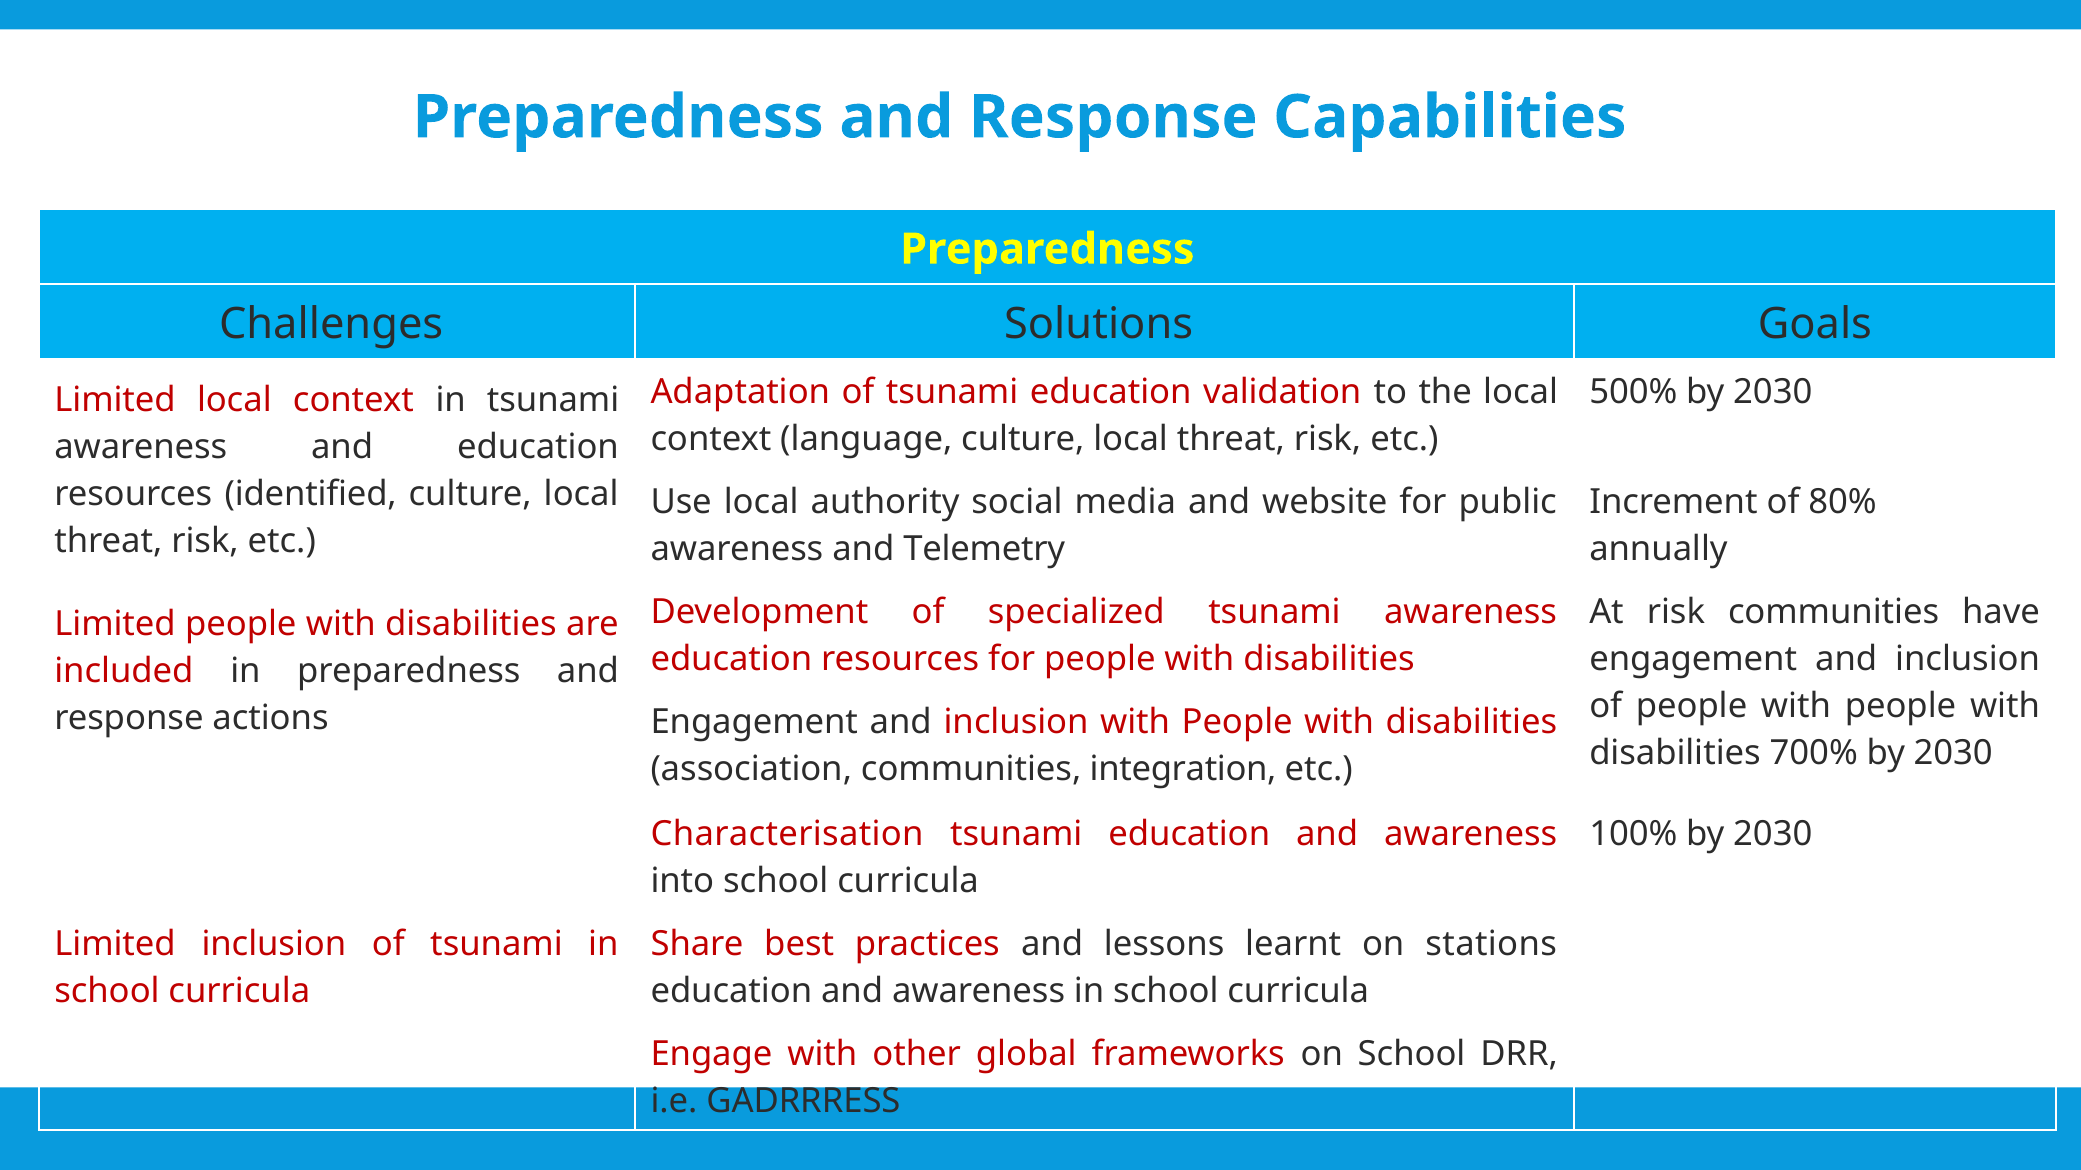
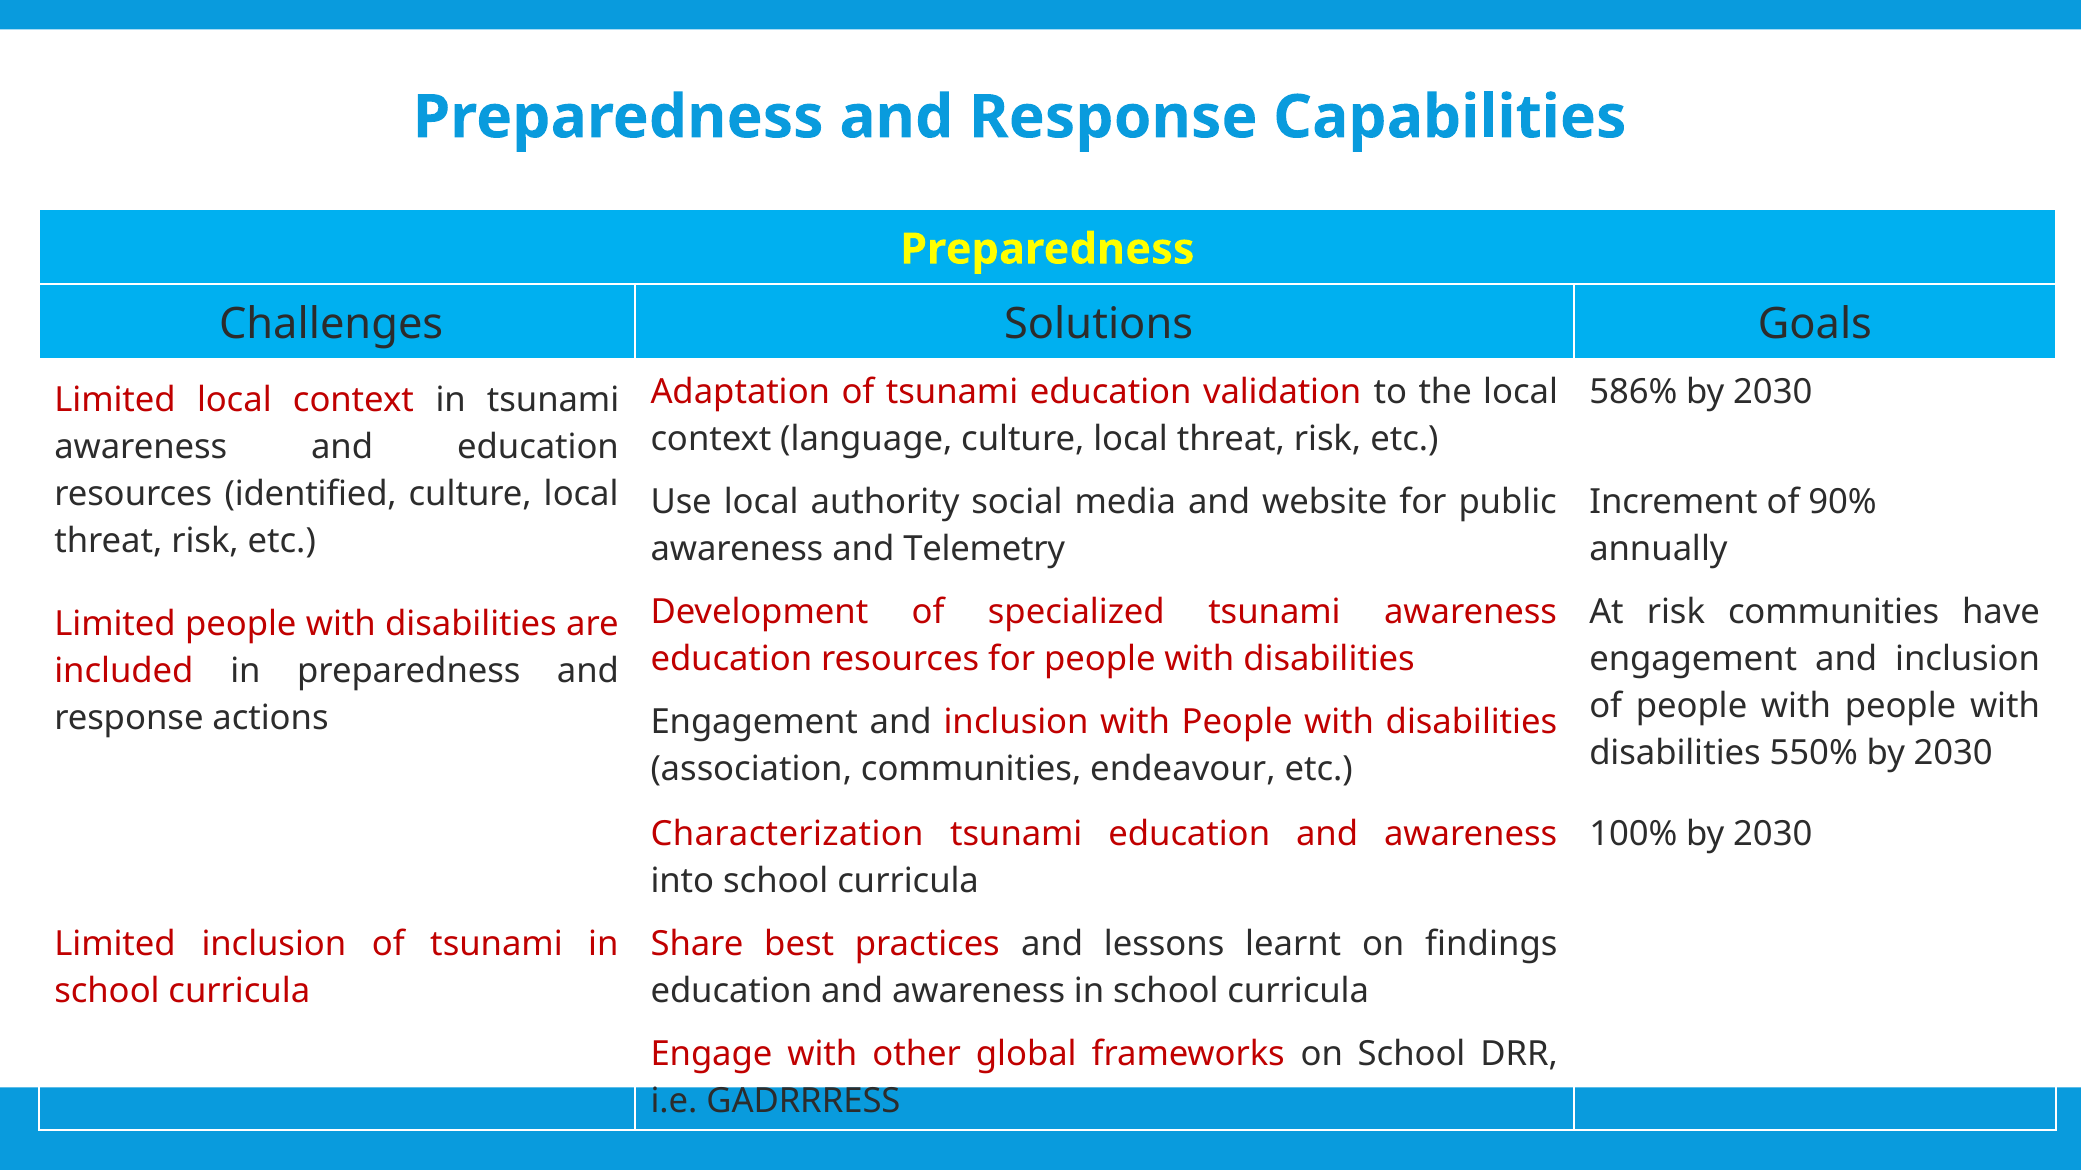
500%: 500% -> 586% (1633, 393)
80%: 80% -> 90% (1842, 502)
700%: 700% -> 550% (1814, 753)
integration: integration -> endeavour (1183, 769)
Characterisation: Characterisation -> Characterization (787, 835)
stations: stations -> findings (1491, 945)
